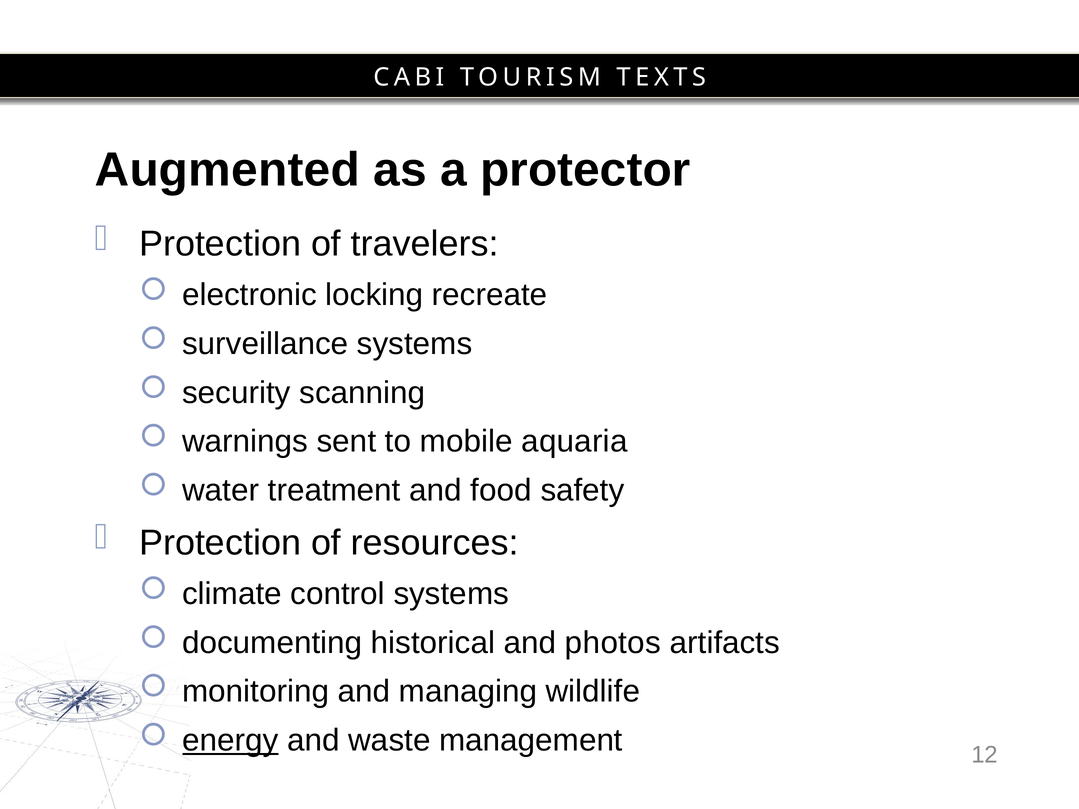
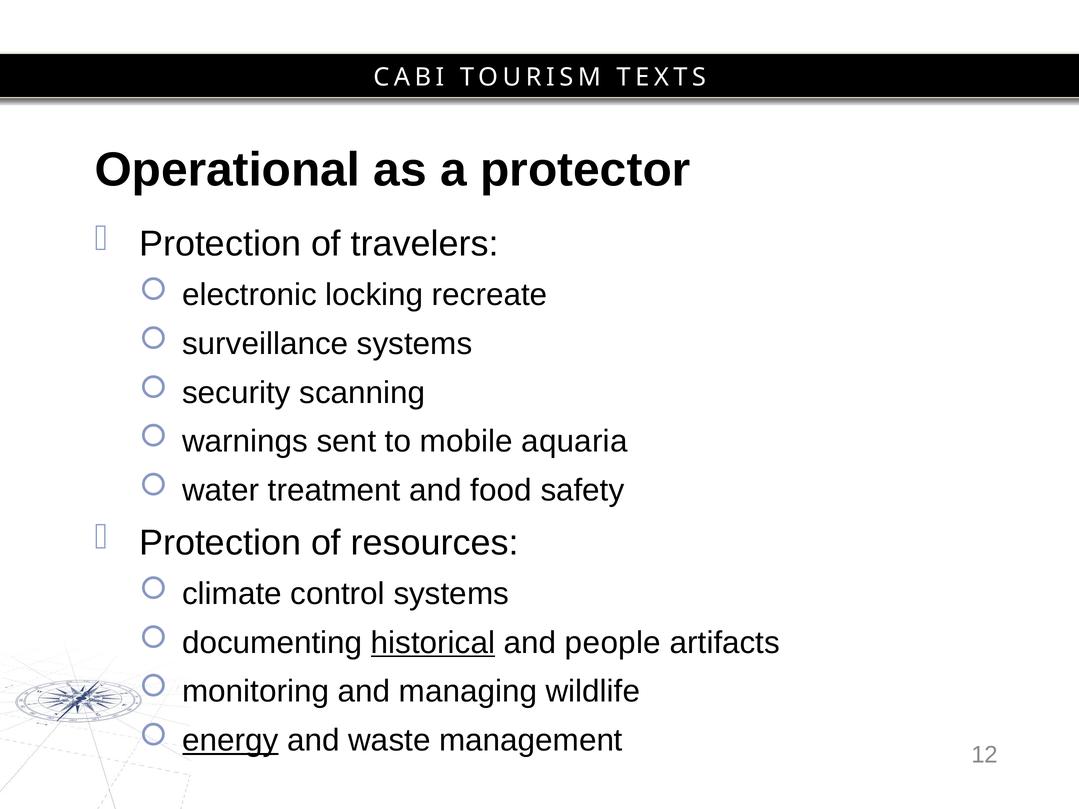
Augmented: Augmented -> Operational (227, 170)
historical underline: none -> present (433, 643)
photos: photos -> people (613, 643)
